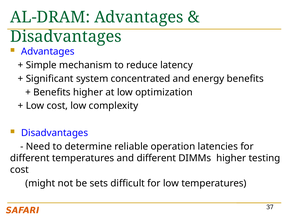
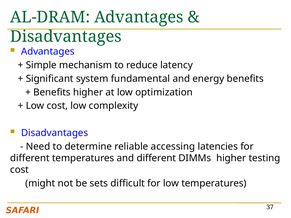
concentrated: concentrated -> fundamental (140, 79)
operation: operation -> accessing (173, 147)
